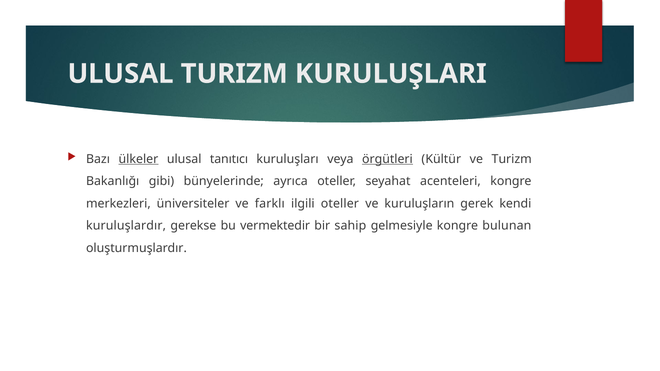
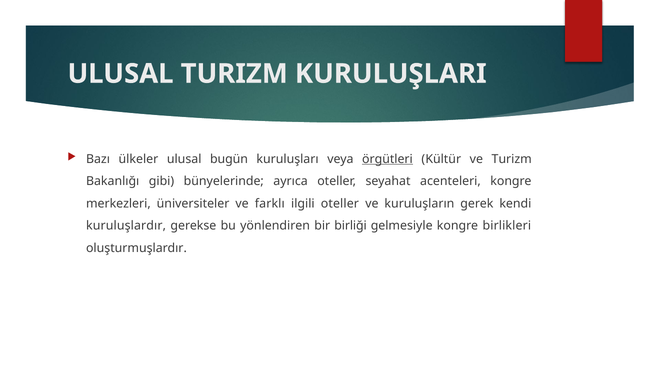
ülkeler underline: present -> none (138, 159)
tanıtıcı: tanıtıcı -> bugün (229, 159)
vermektedir: vermektedir -> yönlendiren (275, 226)
sahip: sahip -> birliği (351, 226)
bulunan: bulunan -> birlikleri (507, 226)
